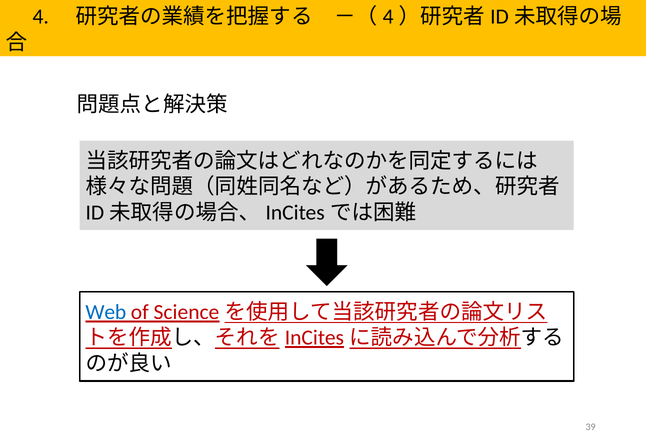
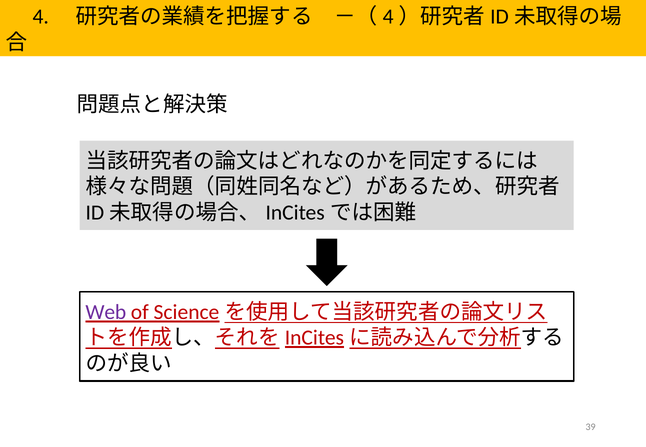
Web colour: blue -> purple (106, 312)
